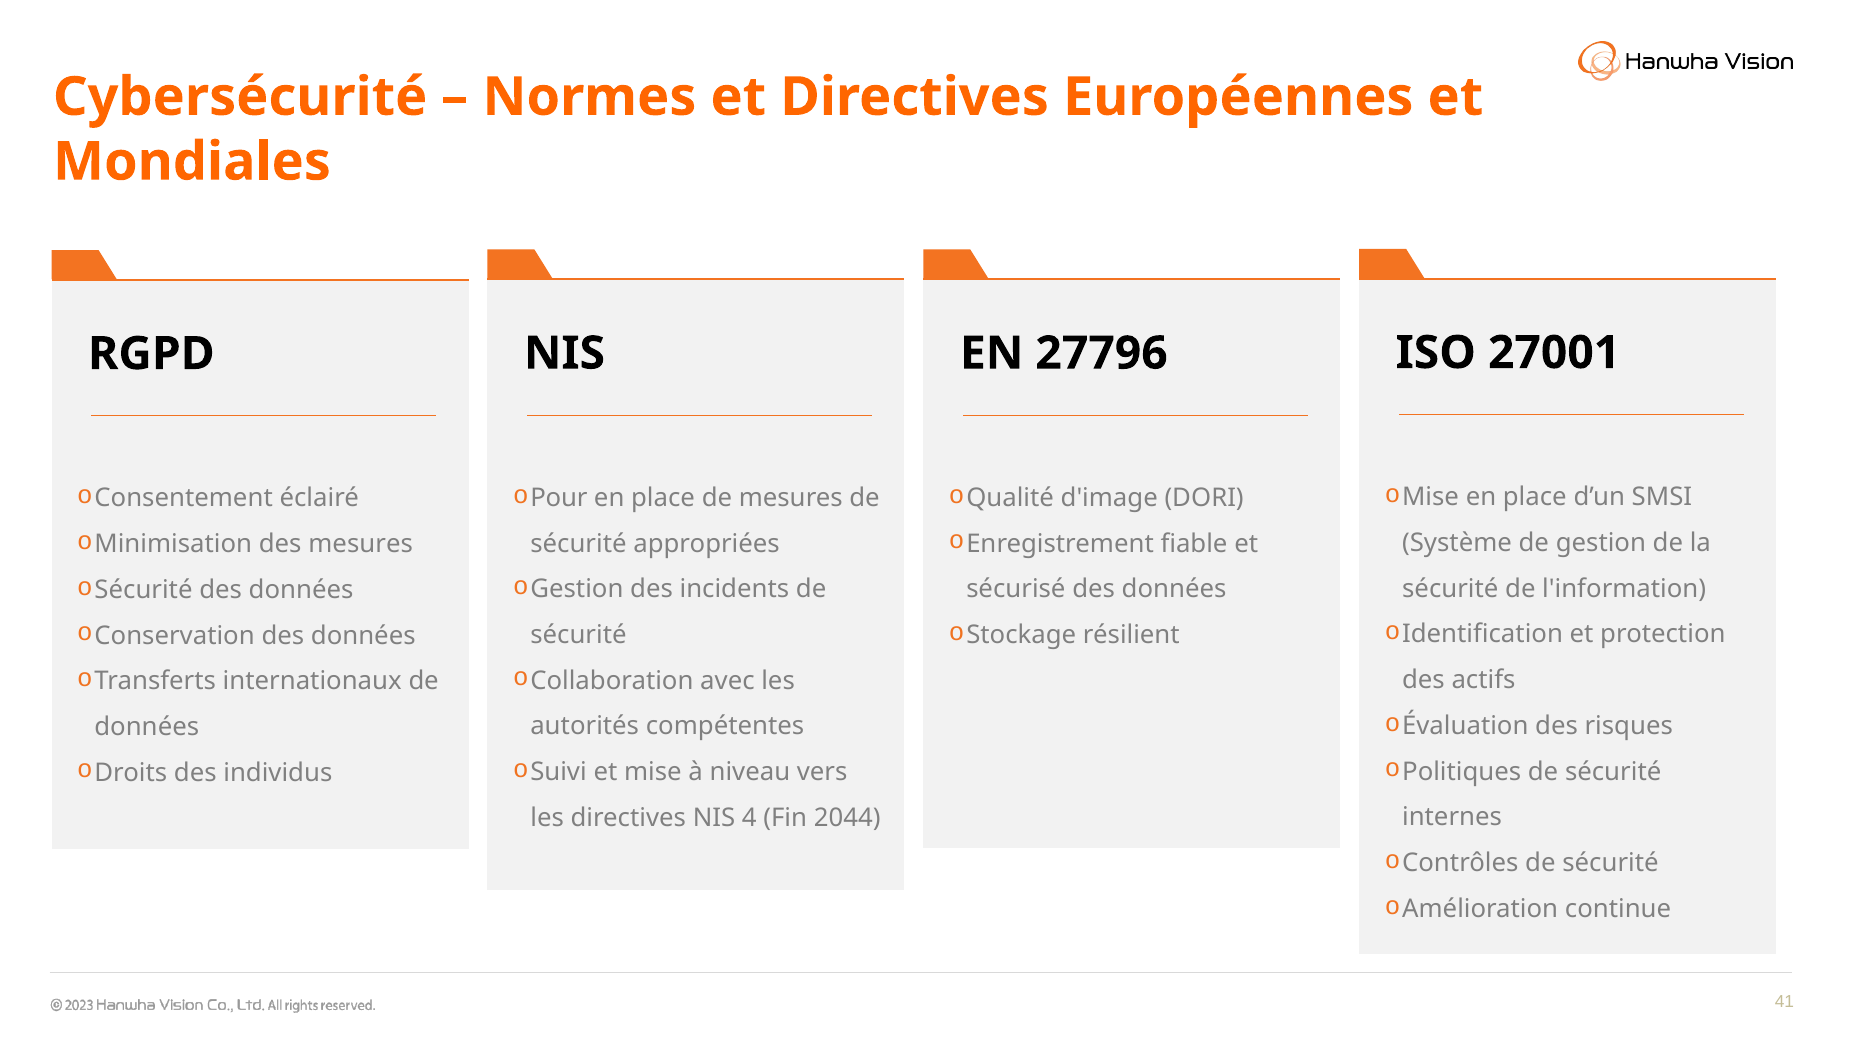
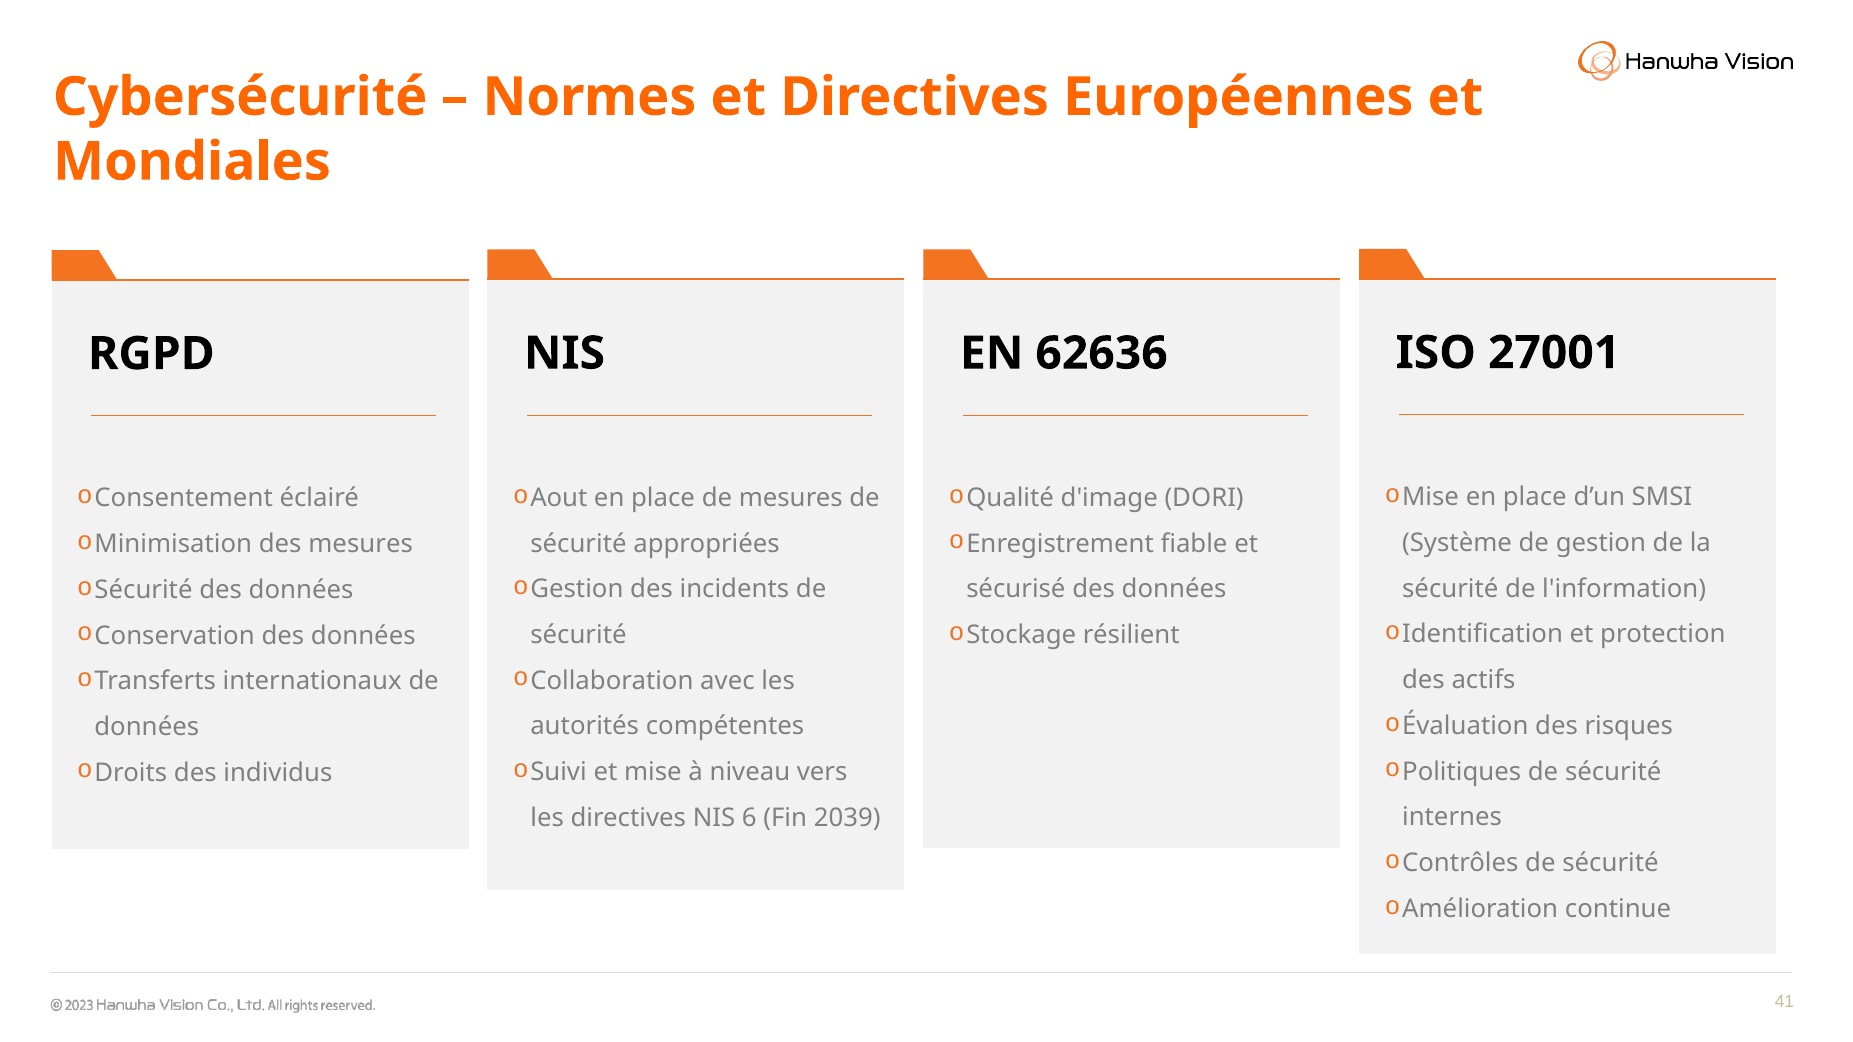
27796: 27796 -> 62636 (1102, 353)
Pour: Pour -> Aout (559, 498)
4: 4 -> 6 (749, 818)
2044: 2044 -> 2039 (847, 818)
